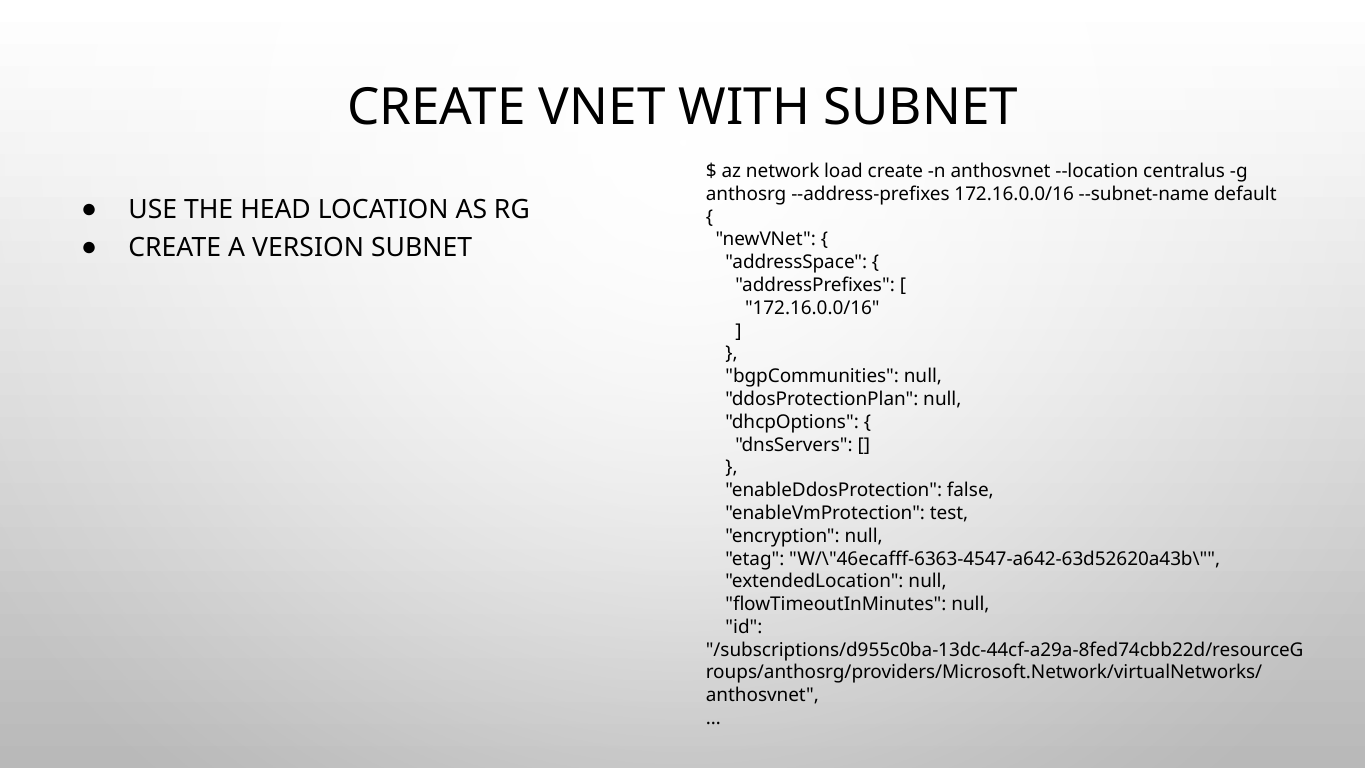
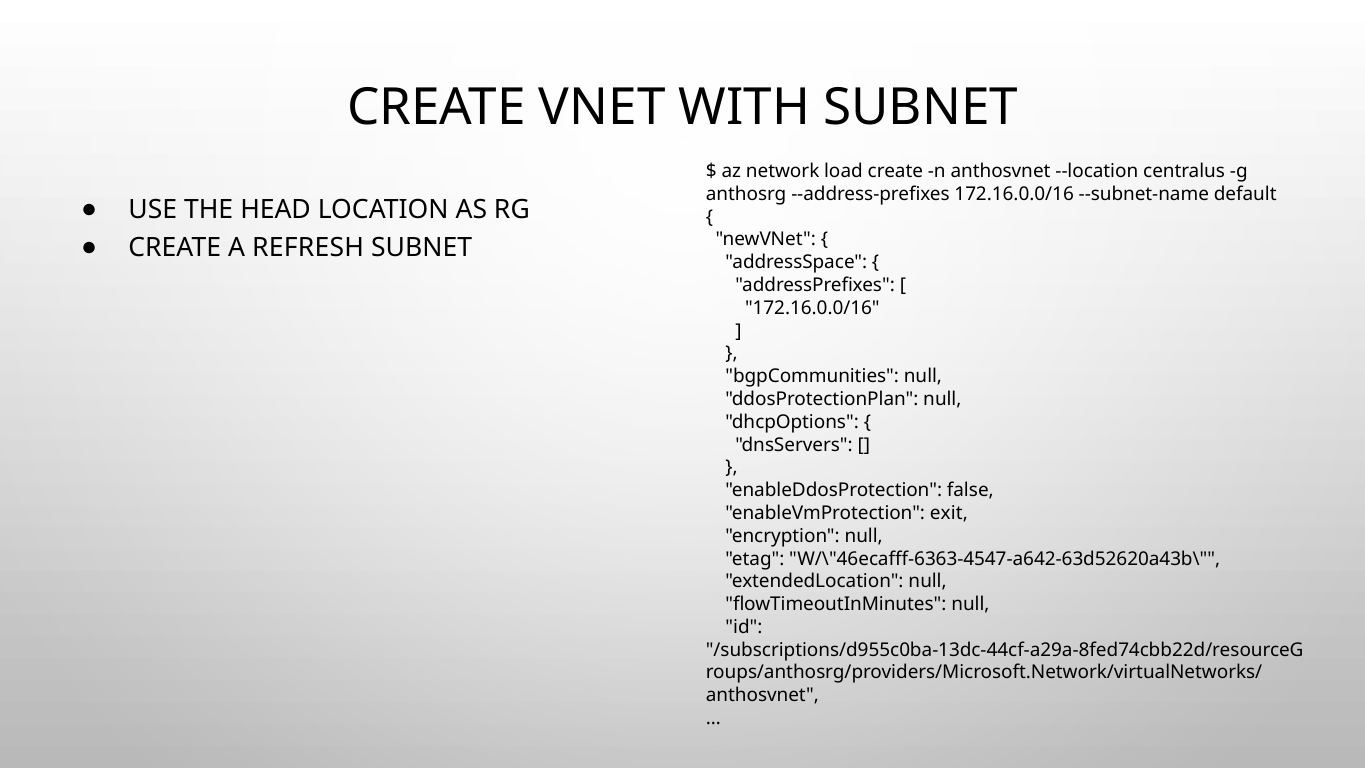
VERSION: VERSION -> REFRESH (308, 248)
test: test -> exit (949, 513)
